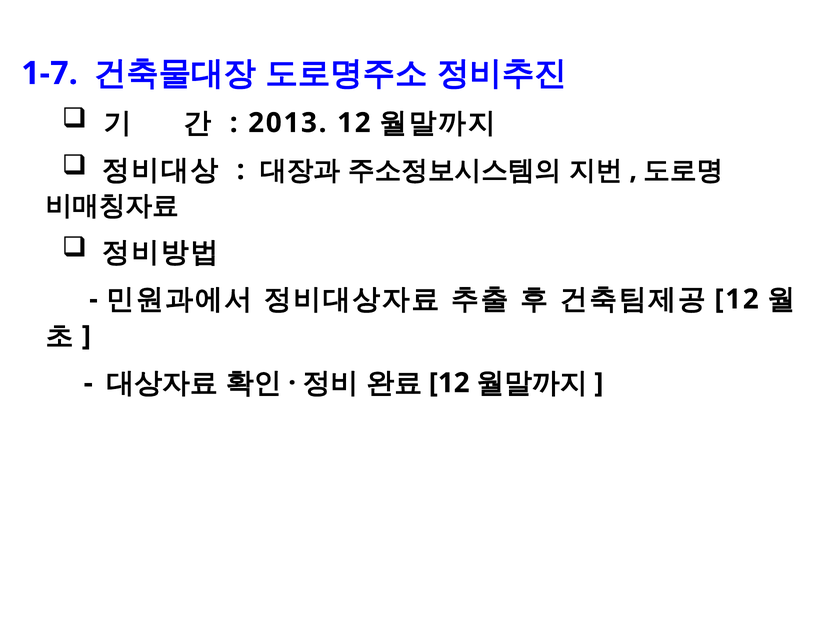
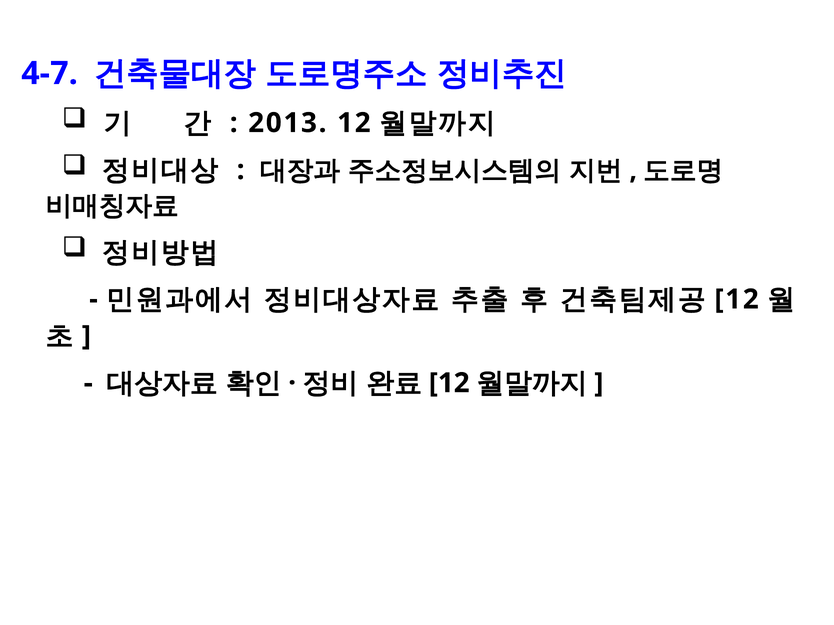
1-7: 1-7 -> 4-7 (50, 73)
